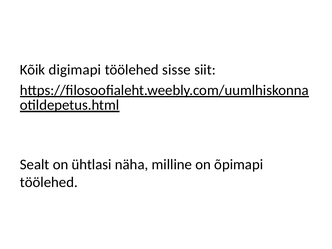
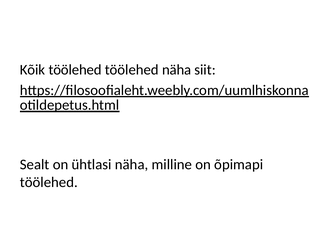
Kõik digimapi: digimapi -> töölehed (75, 70)
töölehed sisse: sisse -> näha (177, 70)
